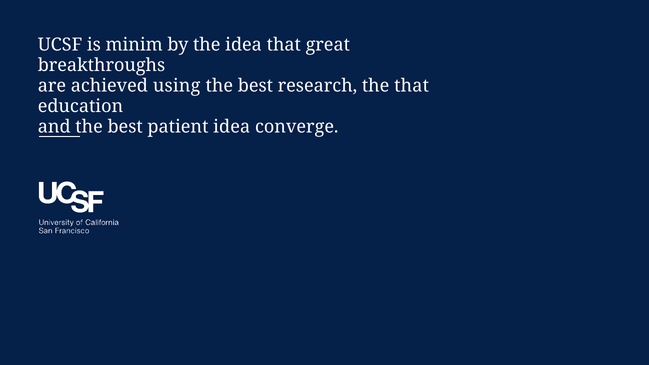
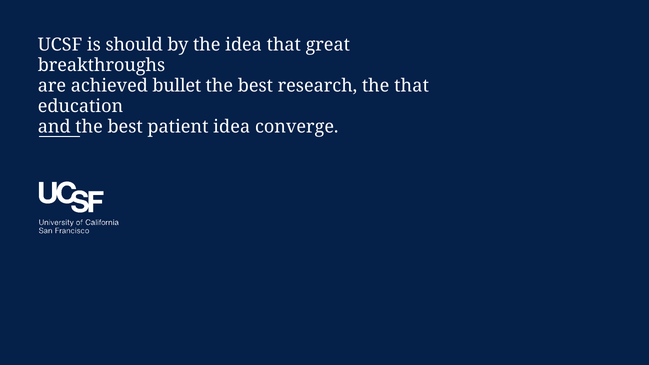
minim: minim -> should (134, 45)
using: using -> bullet (177, 86)
